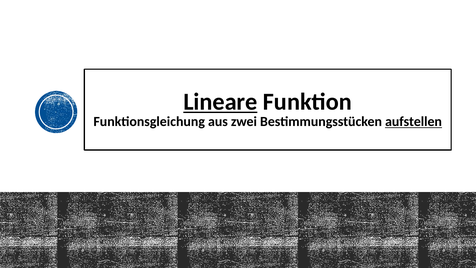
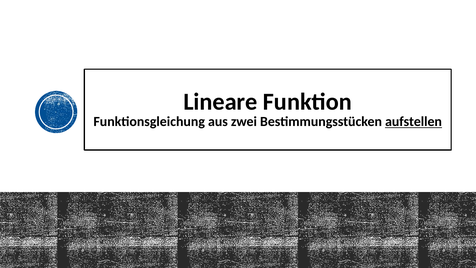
Lineare underline: present -> none (220, 102)
